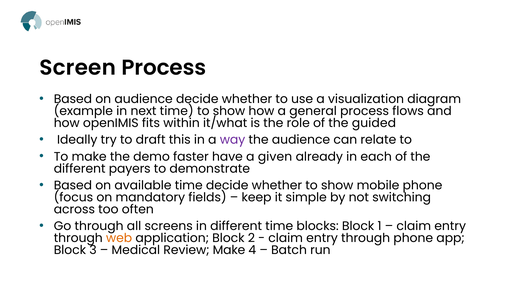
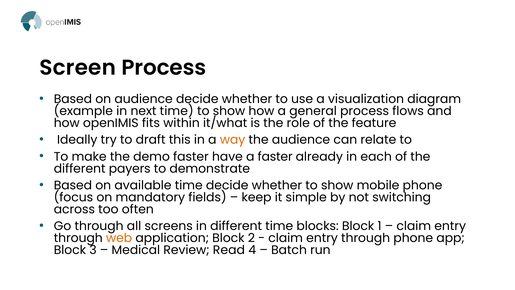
guided: guided -> feature (374, 123)
way colour: purple -> orange (233, 140)
a given: given -> faster (275, 156)
Review Make: Make -> Read (229, 250)
